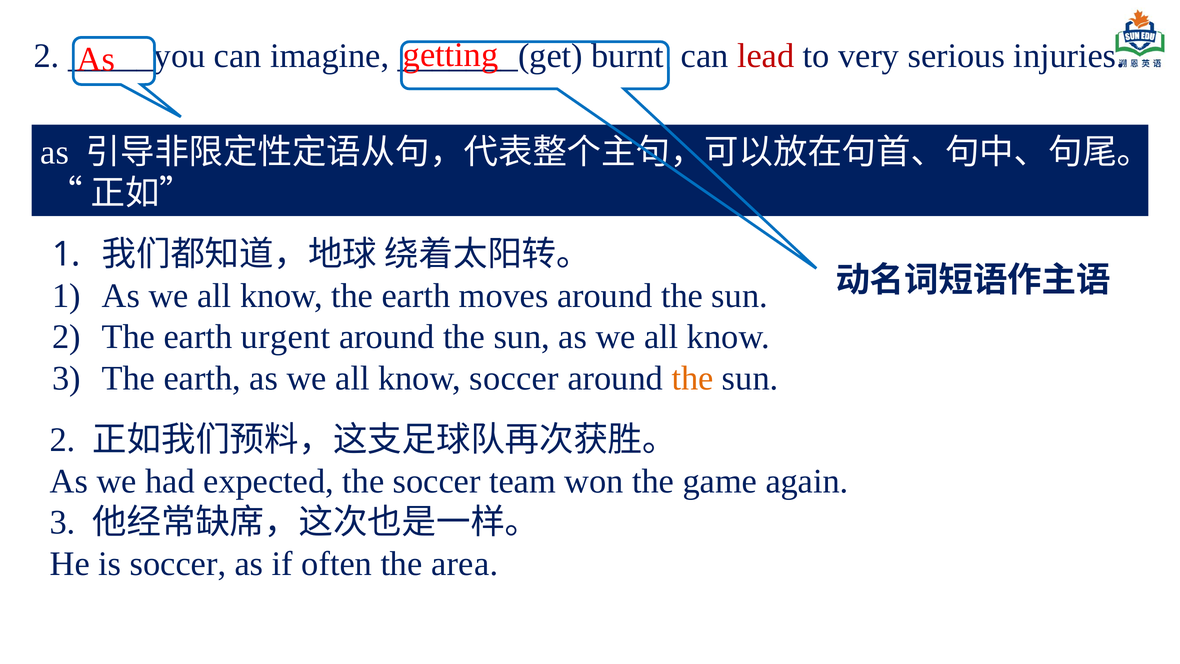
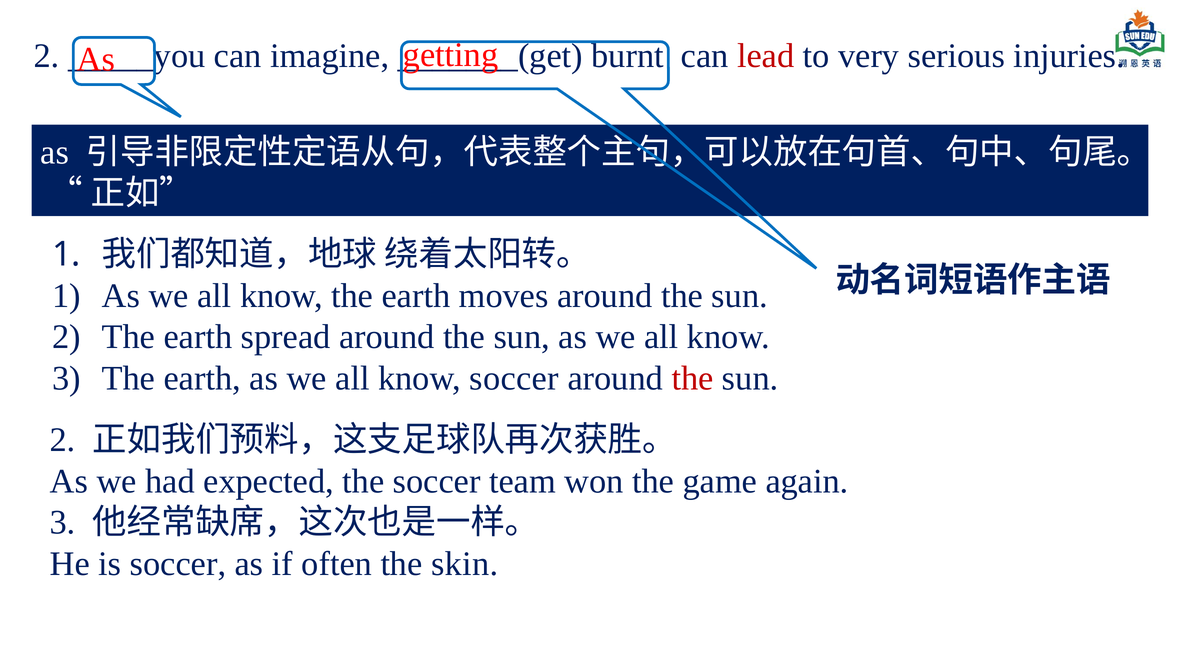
urgent: urgent -> spread (286, 337)
the colour: orange -> red (692, 378)
area: area -> skin (465, 564)
